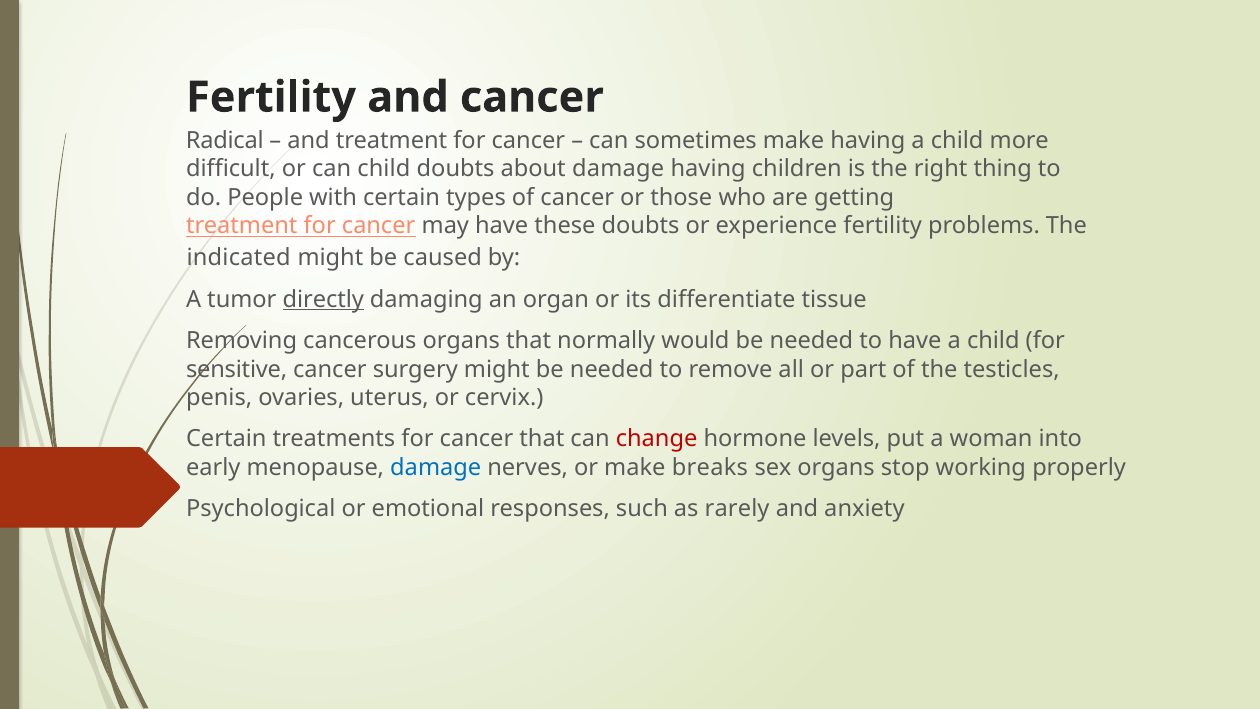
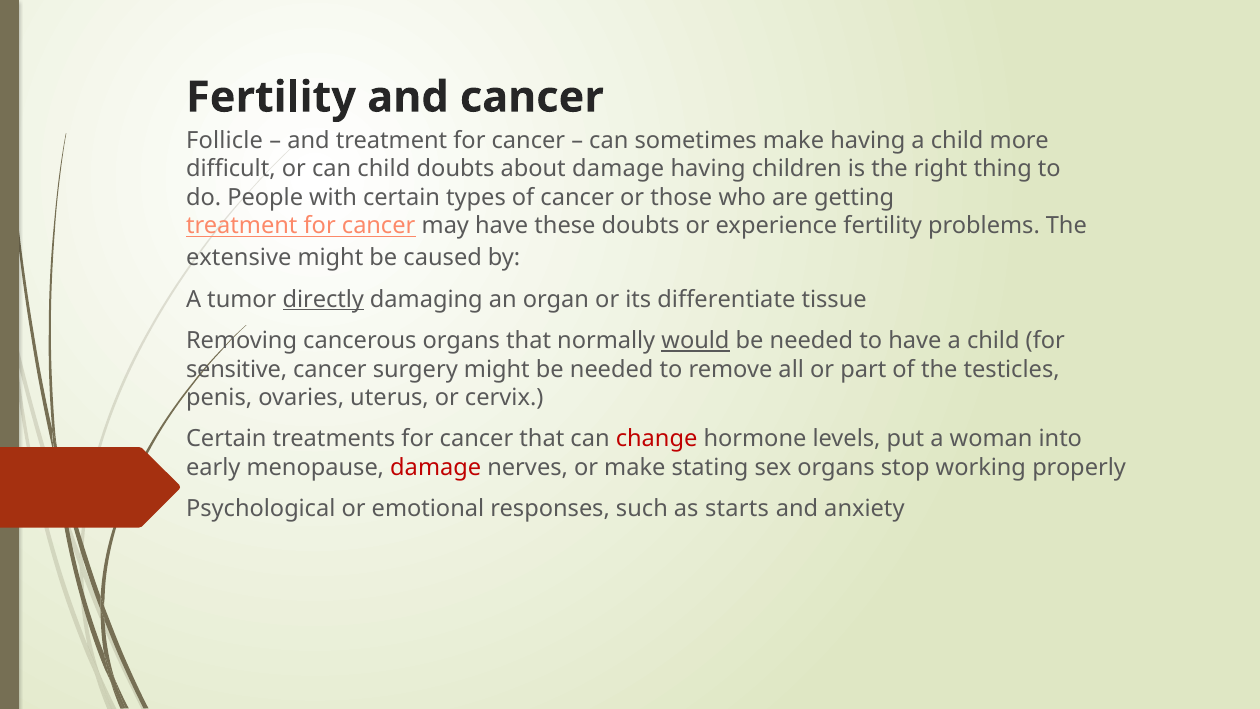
Radical: Radical -> Follicle (225, 141)
indicated: indicated -> extensive (239, 258)
would underline: none -> present (695, 341)
damage colour: blue -> red (436, 467)
breaks: breaks -> stating (710, 467)
rarely: rarely -> starts (737, 509)
